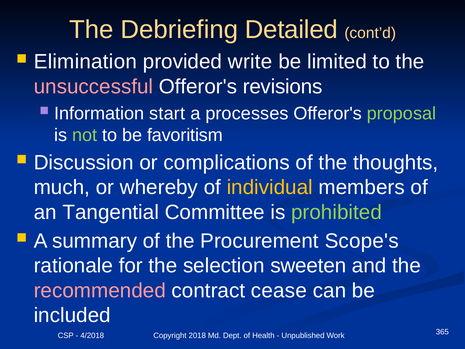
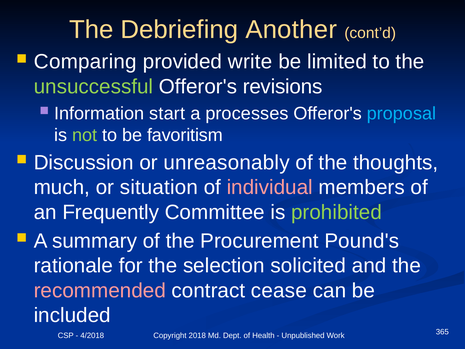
Detailed: Detailed -> Another (291, 30)
Elimination: Elimination -> Comparing (85, 62)
unsuccessful colour: pink -> light green (93, 87)
proposal colour: light green -> light blue (401, 113)
complications: complications -> unreasonably (227, 163)
whereby: whereby -> situation (159, 187)
individual colour: yellow -> pink (270, 187)
Tangential: Tangential -> Frequently (111, 212)
Scope's: Scope's -> Pound's (362, 241)
sweeten: sweeten -> solicited (308, 266)
